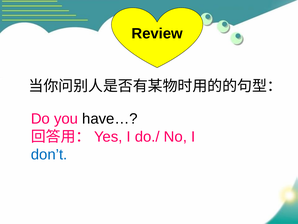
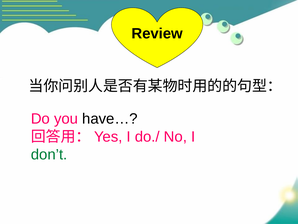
don’t colour: blue -> green (49, 154)
